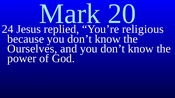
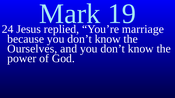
20: 20 -> 19 (122, 14)
religious: religious -> marriage (143, 29)
